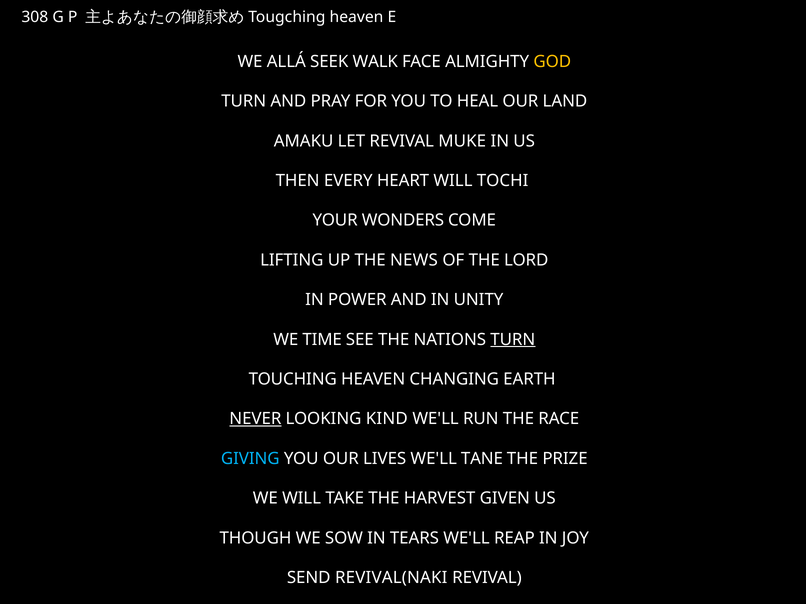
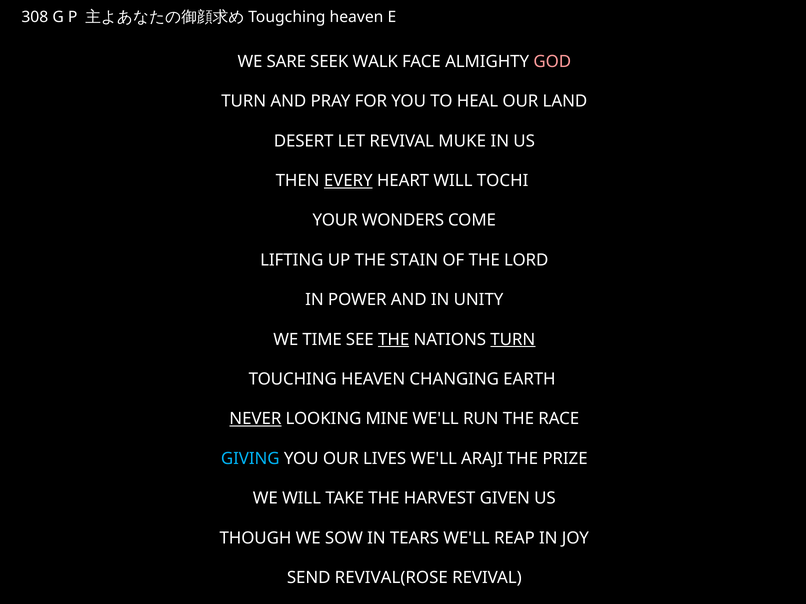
ALLÁ: ALLÁ -> SARE (286, 62)
GOD colour: yellow -> pink (552, 62)
AMAKU: AMAKU -> DESERT (304, 141)
EVERY underline: none -> present (348, 181)
NEWS: NEWS -> STAIN (414, 260)
THE underline: none -> present (394, 340)
KIND: KIND -> MINE (387, 419)
TANE: TANE -> ARAJI (482, 459)
REVIVAL(NAKI: REVIVAL(NAKI -> REVIVAL(ROSE (391, 578)
